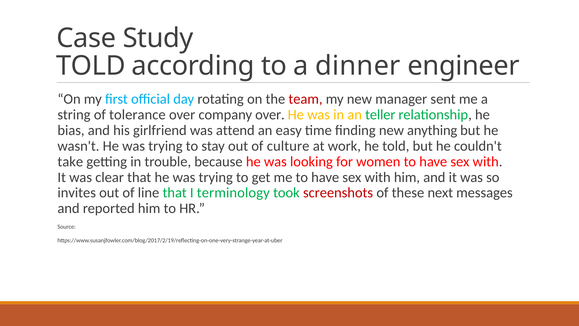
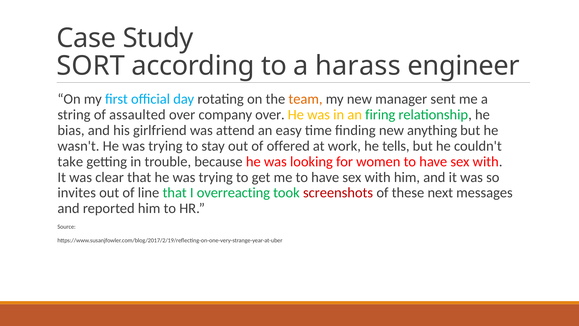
TOLD: TOLD -> SORT (91, 66)
dinner: dinner -> harass (358, 66)
team colour: red -> orange (306, 99)
tolerance: tolerance -> assaulted (137, 115)
teller: teller -> firing (380, 115)
culture: culture -> offered (288, 146)
he told: told -> tells (396, 146)
terminology: terminology -> overreacting (233, 193)
